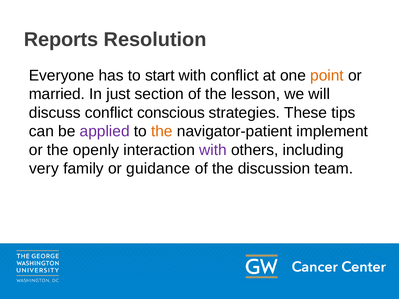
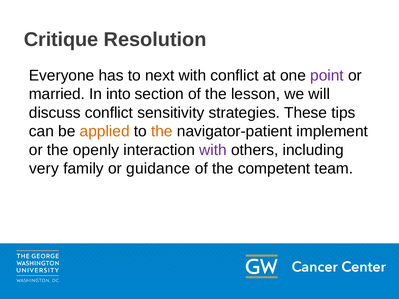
Reports: Reports -> Critique (61, 40)
start: start -> next (160, 76)
point colour: orange -> purple (327, 76)
just: just -> into (118, 94)
conscious: conscious -> sensitivity (171, 113)
applied colour: purple -> orange (105, 131)
discussion: discussion -> competent (274, 169)
